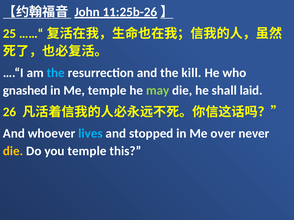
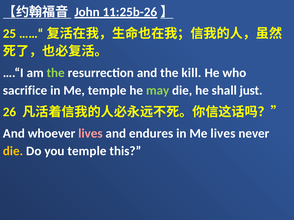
the colour: light blue -> light green (56, 73)
gnashed: gnashed -> sacrifice (25, 91)
laid: laid -> just (251, 91)
lives colour: light blue -> pink (91, 134)
stopped: stopped -> endures (151, 134)
Me over: over -> lives (223, 134)
